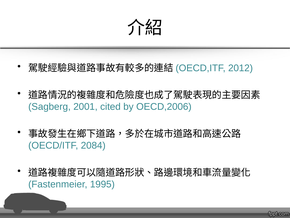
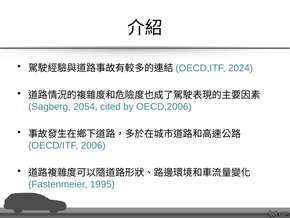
2012: 2012 -> 2024 (241, 68)
2001: 2001 -> 2054 (85, 107)
2084: 2084 -> 2006 (93, 145)
